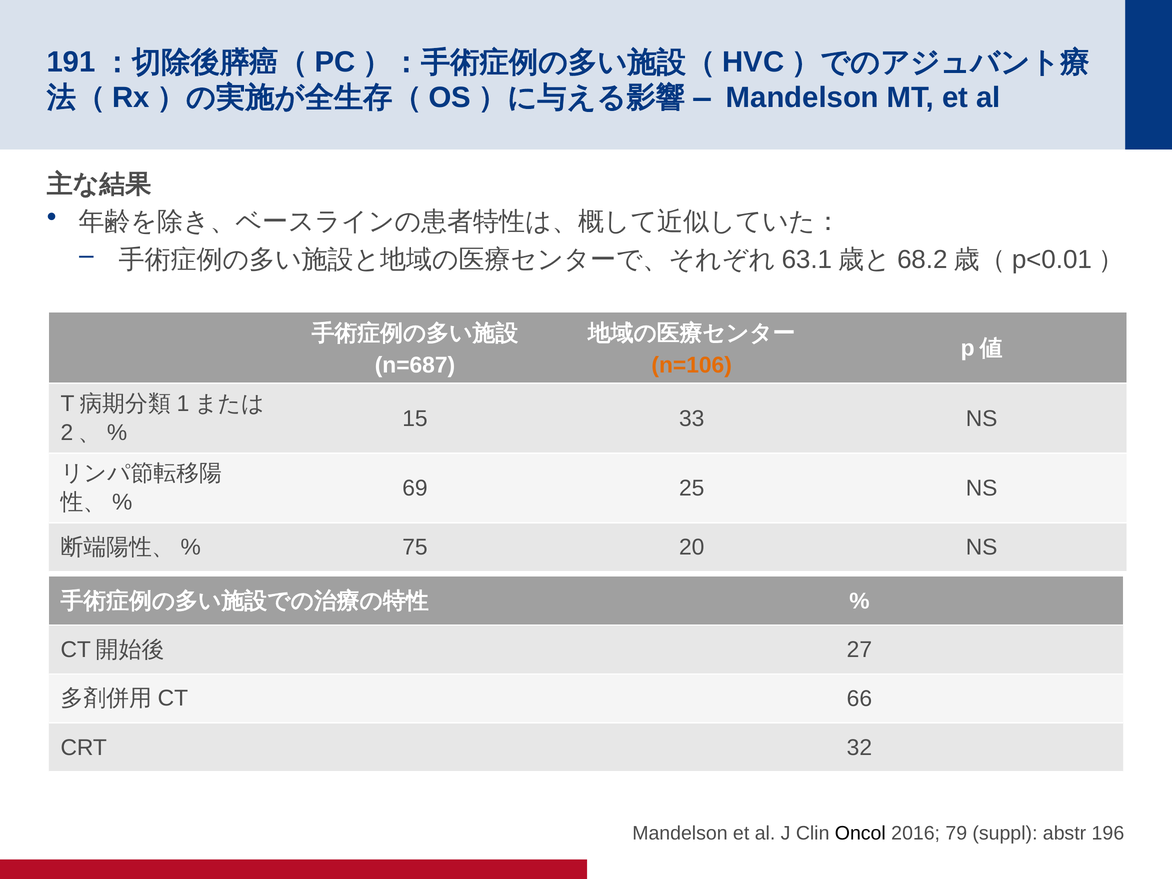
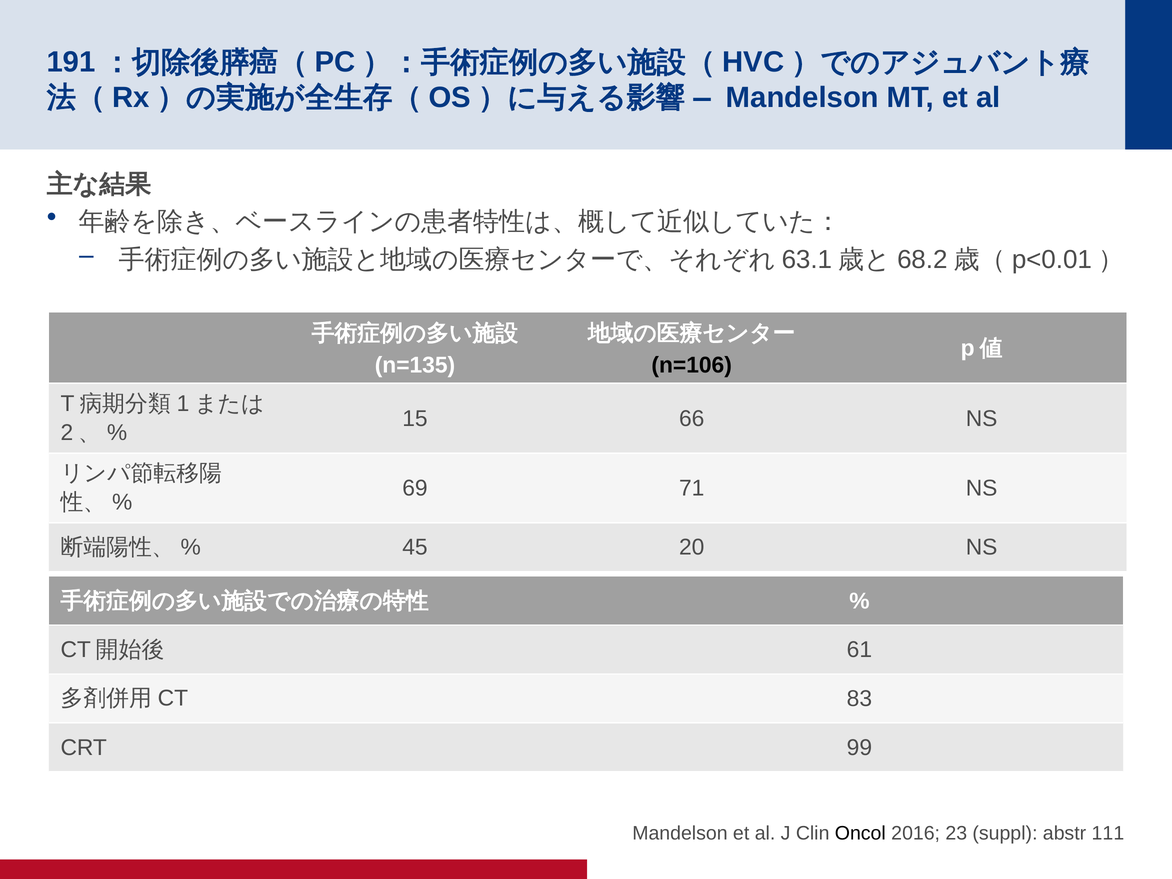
n=687: n=687 -> n=135 (415, 365)
n=106 colour: orange -> black (692, 365)
33: 33 -> 66 (692, 419)
25: 25 -> 71 (692, 488)
75: 75 -> 45 (415, 547)
27: 27 -> 61 (859, 650)
66: 66 -> 83 (859, 699)
32: 32 -> 99 (859, 747)
79: 79 -> 23 (956, 833)
196: 196 -> 111 (1108, 833)
